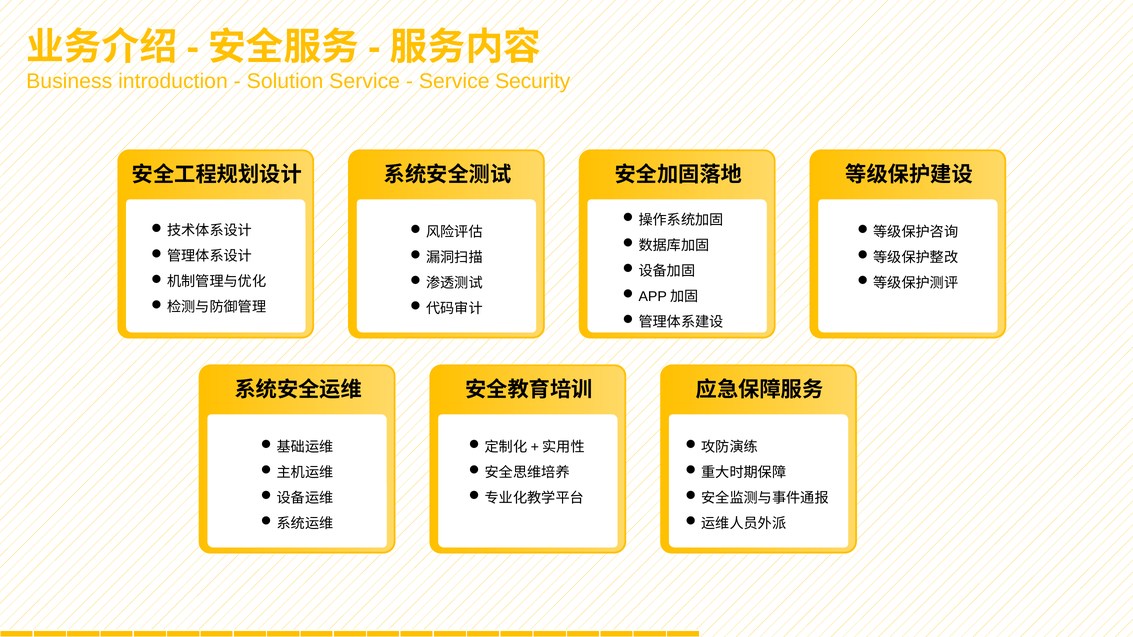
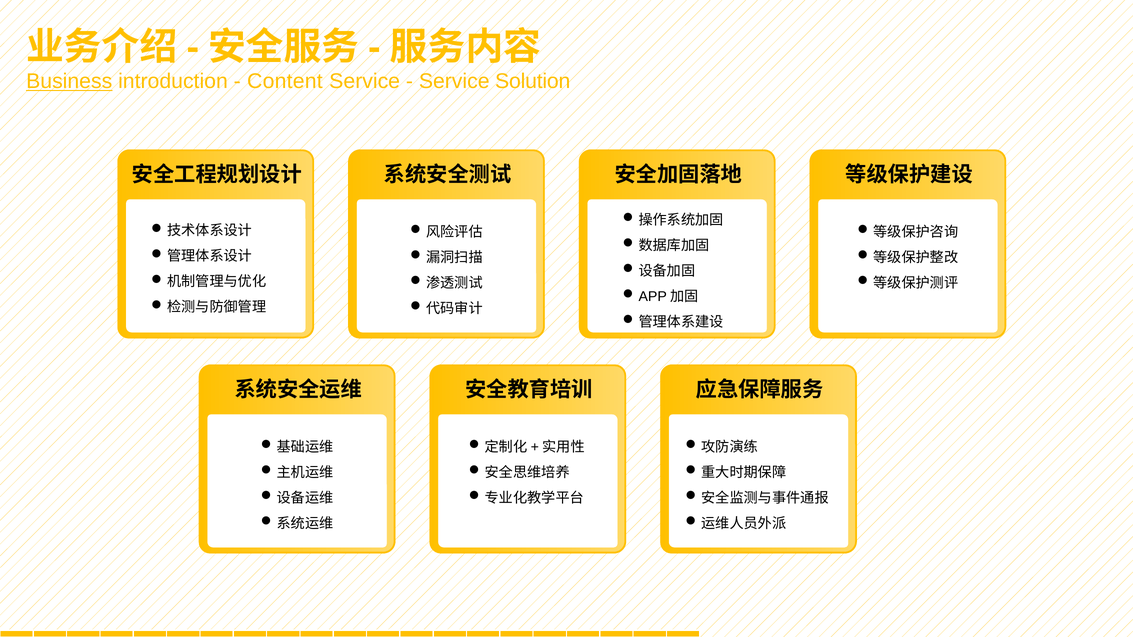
Business underline: none -> present (69, 81)
Solution: Solution -> Content (285, 81)
Security: Security -> Solution (533, 81)
